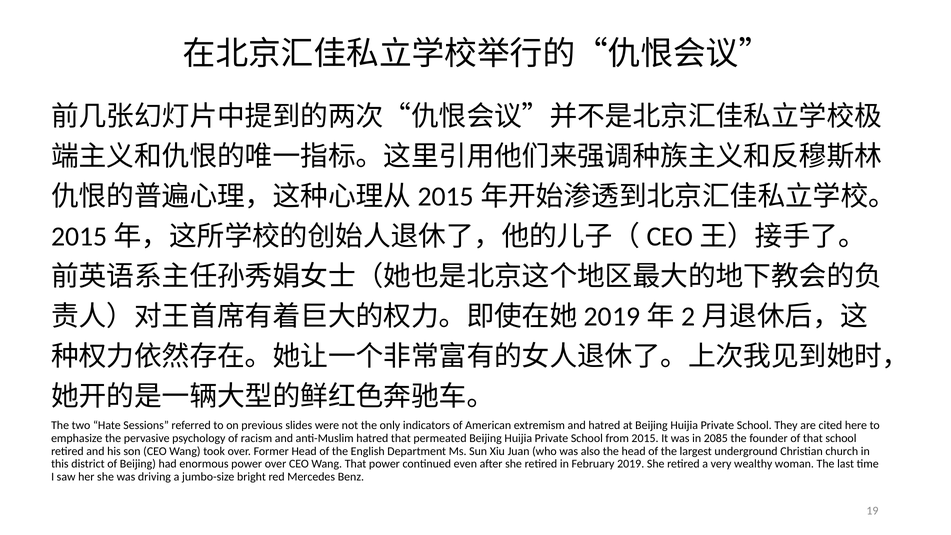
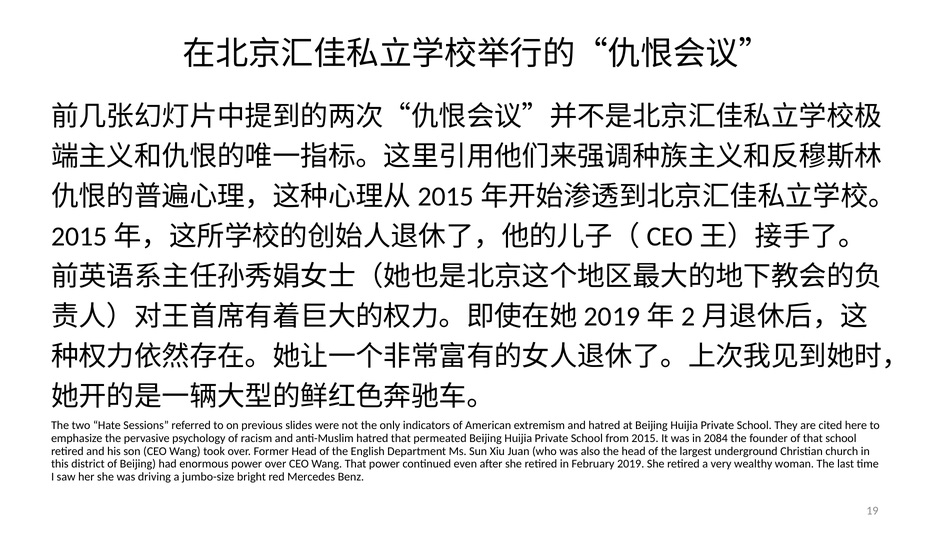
2085: 2085 -> 2084 (716, 438)
